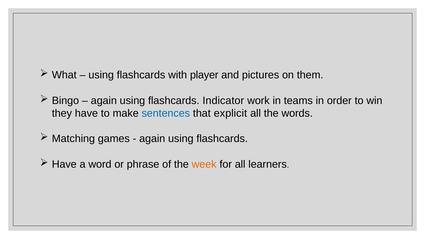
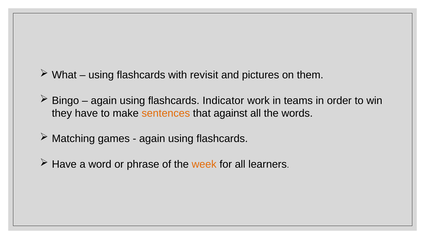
player: player -> revisit (204, 75)
sentences colour: blue -> orange (166, 113)
explicit: explicit -> against (231, 113)
